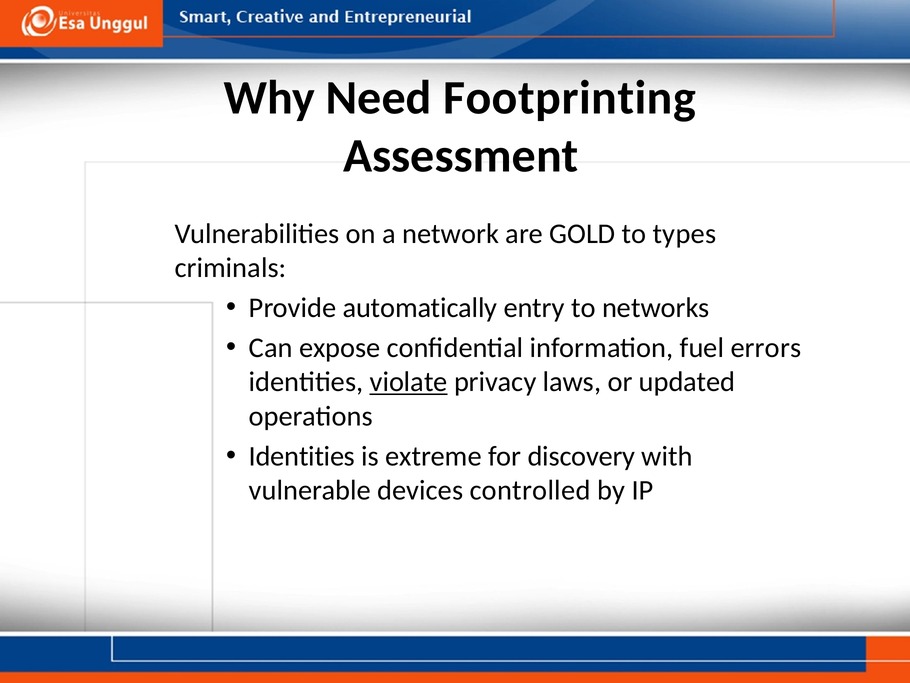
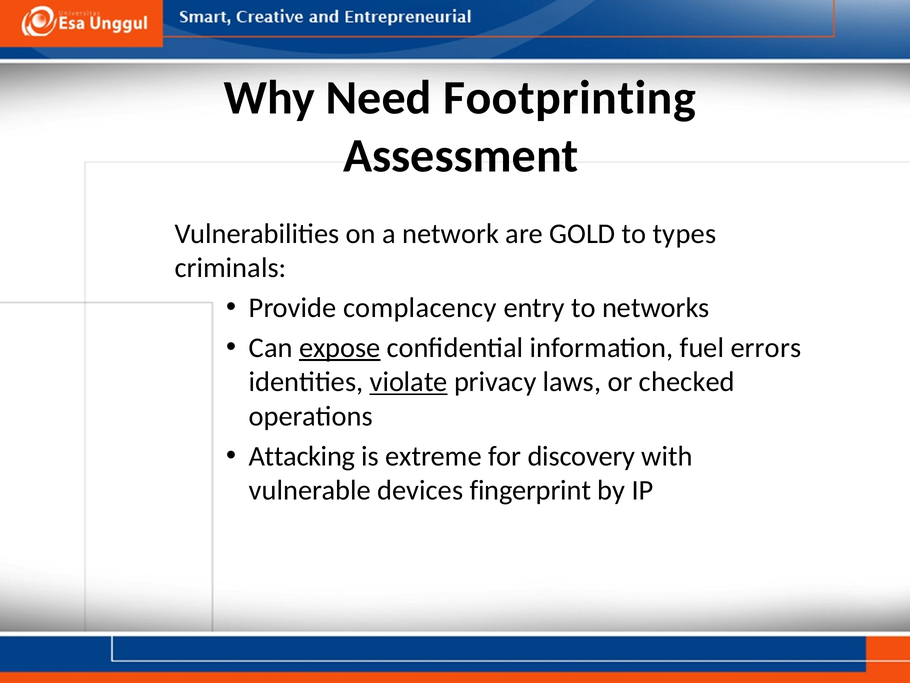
automatically: automatically -> complacency (420, 308)
expose underline: none -> present (340, 348)
updated: updated -> checked (687, 382)
Identities: Identities -> Attacking (302, 456)
controlled: controlled -> fingerprint (530, 490)
